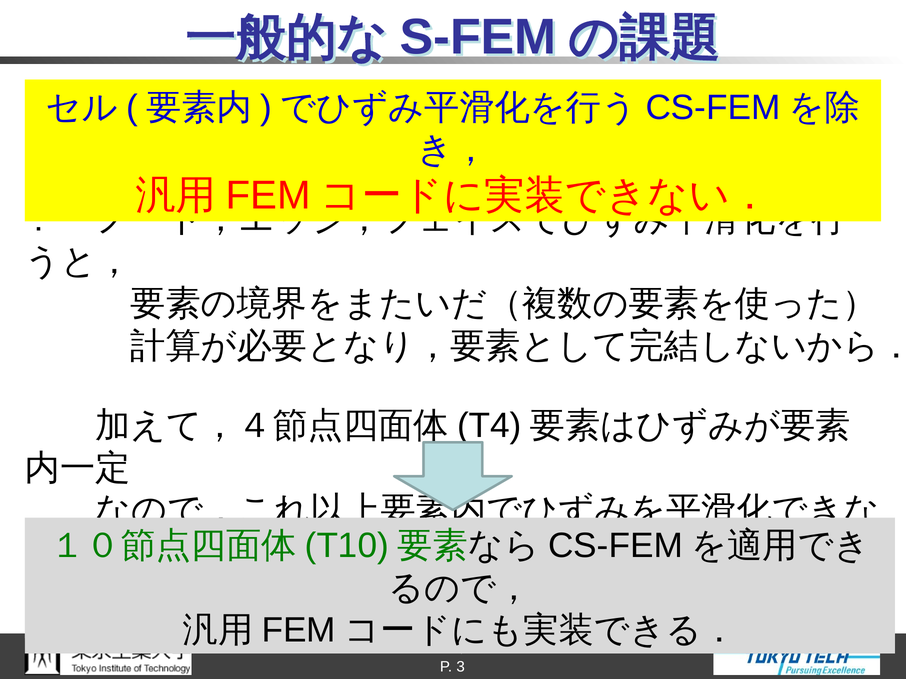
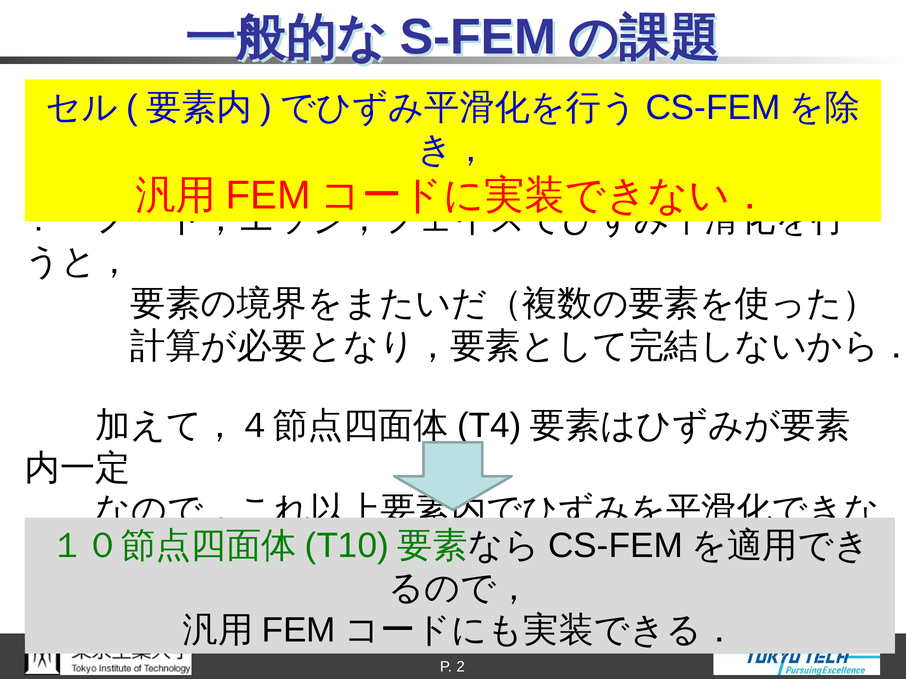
3: 3 -> 2 (461, 667)
